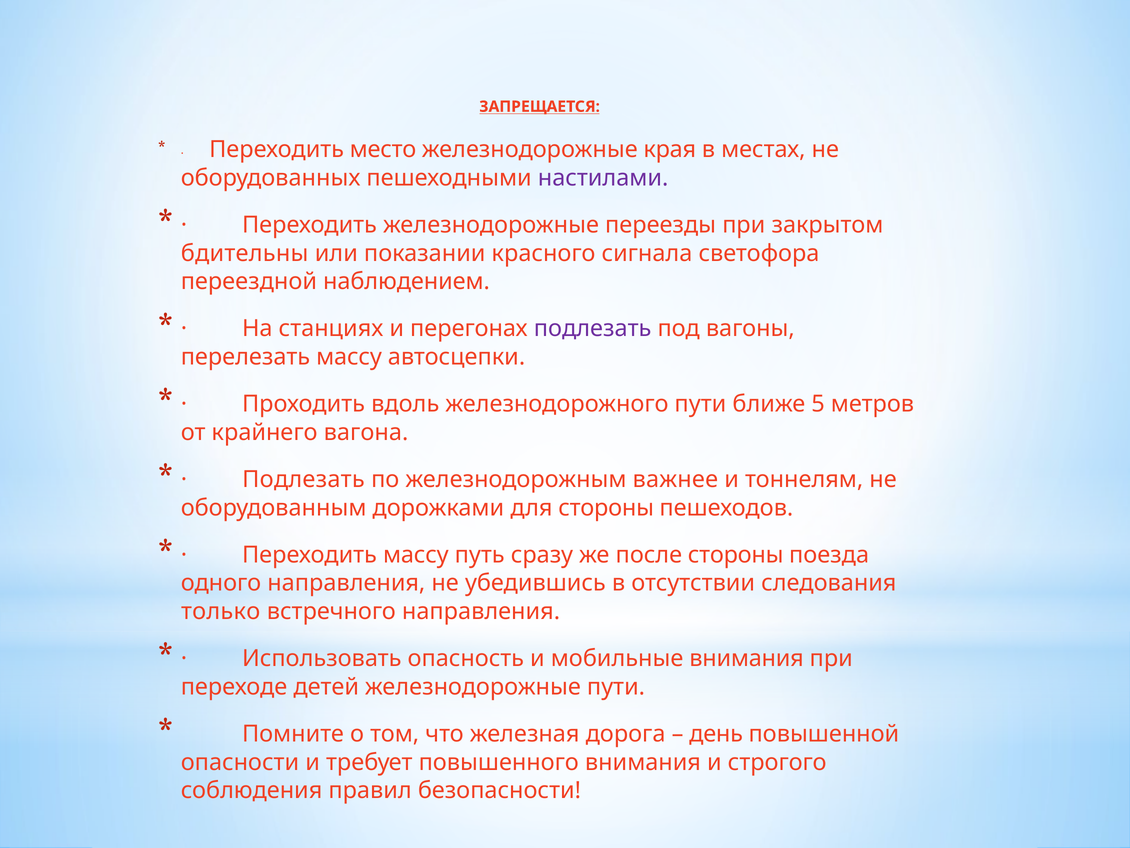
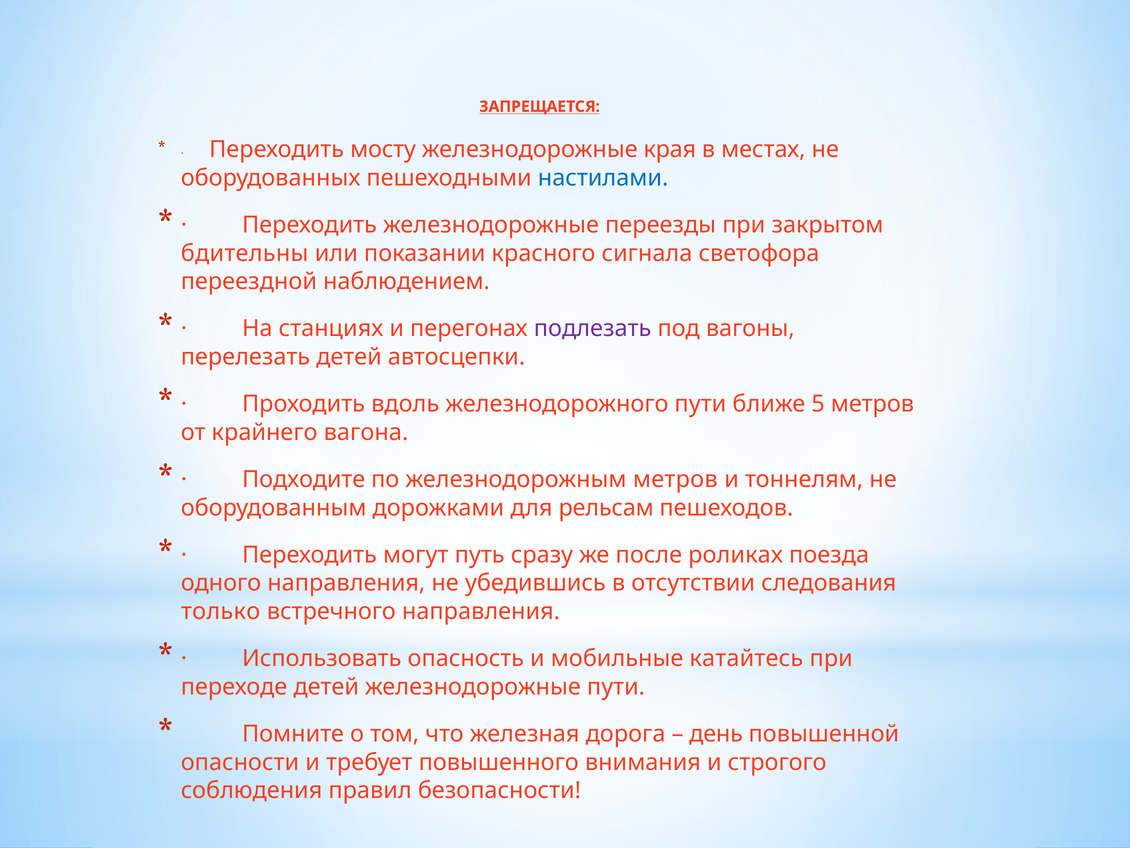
место: место -> мосту (383, 150)
настилами colour: purple -> blue (603, 178)
перелезать массу: массу -> детей (349, 357)
Подлезать: Подлезать -> Подходите (304, 479)
железнодорожным важнее: важнее -> метров (675, 479)
для стороны: стороны -> рельсам (606, 507)
Переходить массу: массу -> могут (416, 555)
после стороны: стороны -> роликах (736, 555)
мобильные внимания: внимания -> катайтесь (746, 658)
